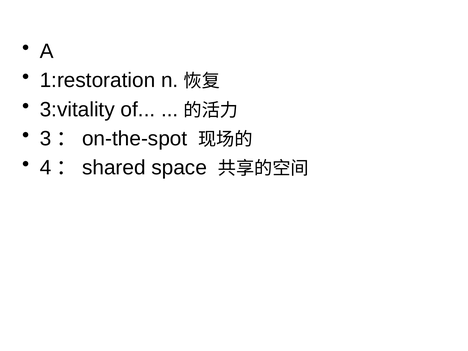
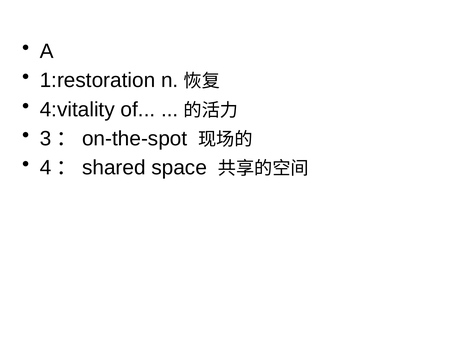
3:vitality: 3:vitality -> 4:vitality (77, 110)
